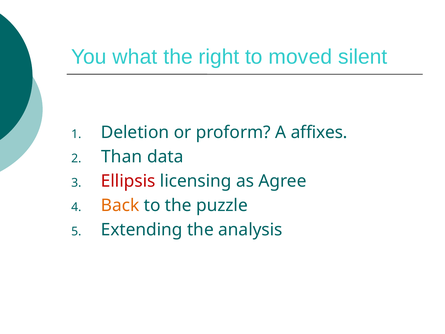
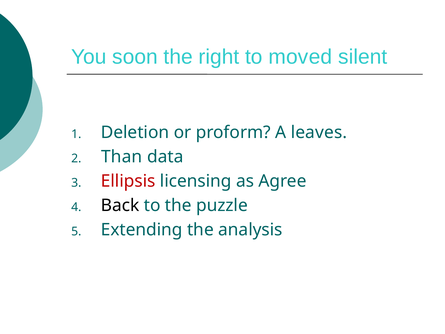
what: what -> soon (135, 57)
affixes: affixes -> leaves (319, 132)
Back colour: orange -> black (120, 205)
